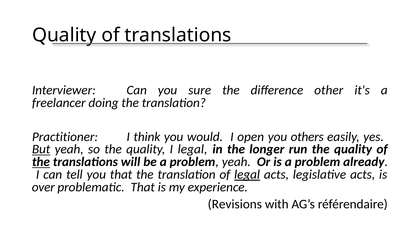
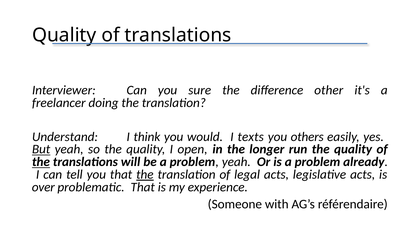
Practitioner: Practitioner -> Understand (65, 137)
open: open -> texts (251, 137)
I legal: legal -> open (193, 149)
the underline: none -> present (145, 175)
legal underline: present -> none (247, 175)
Revisions: Revisions -> Someone (235, 204)
